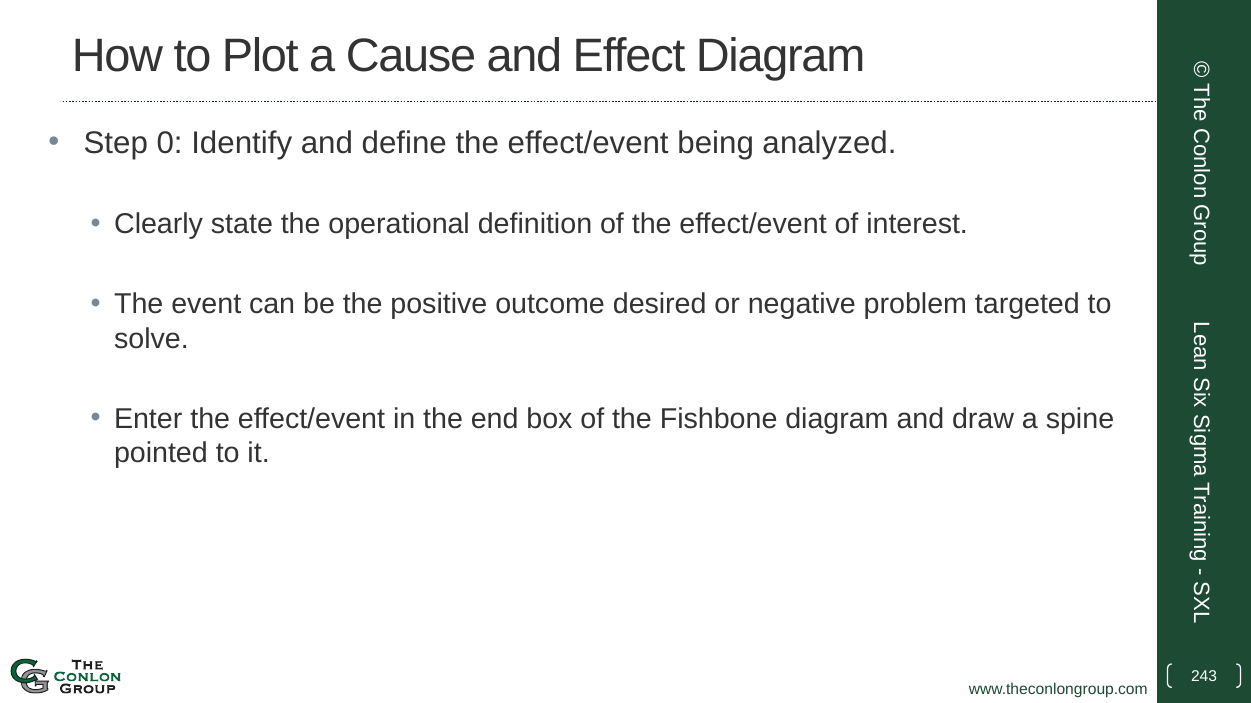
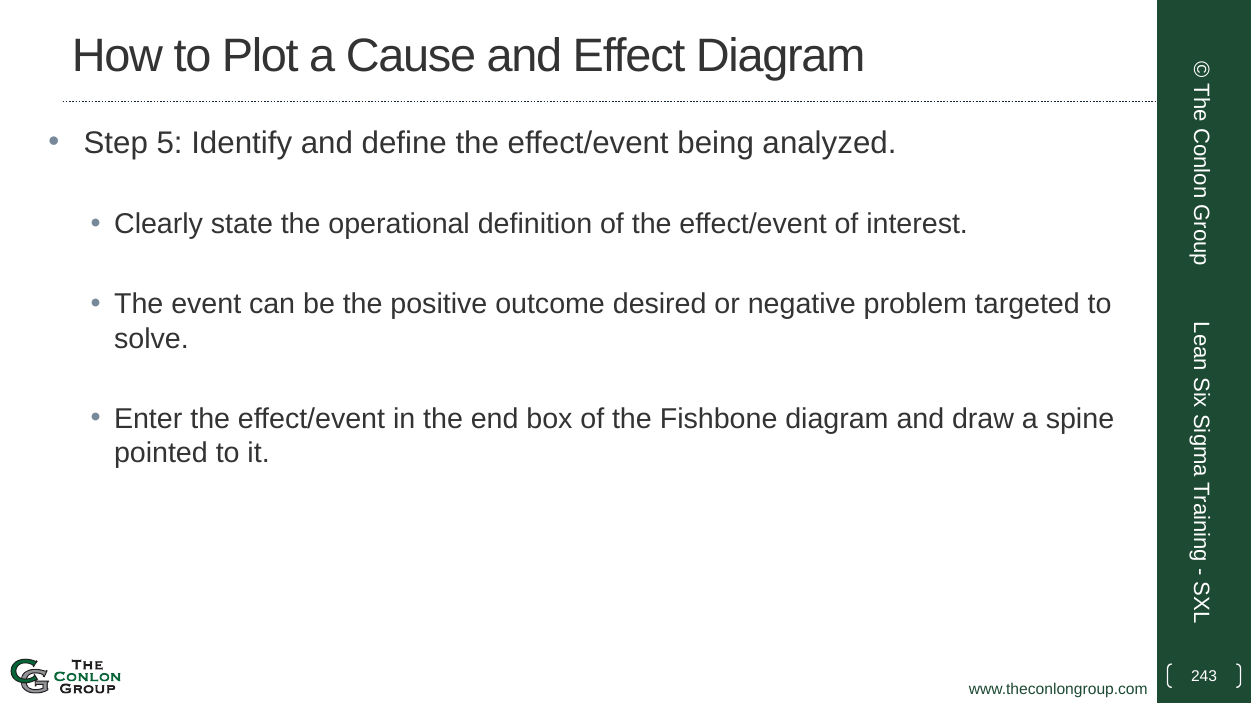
0: 0 -> 5 (170, 143)
